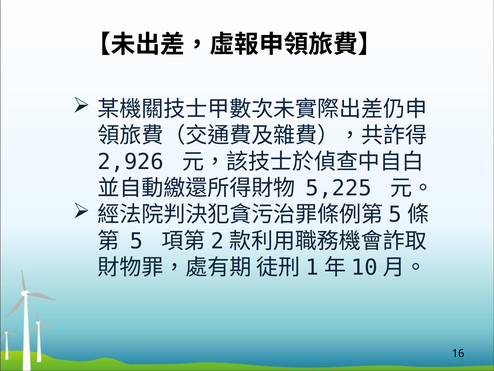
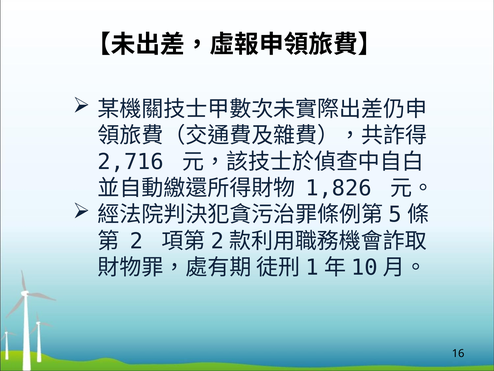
2,926: 2,926 -> 2,716 (131, 162)
5,225: 5,225 -> 1,826 (339, 188)
5: 5 -> 2 (136, 241)
